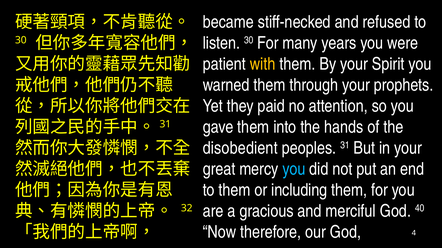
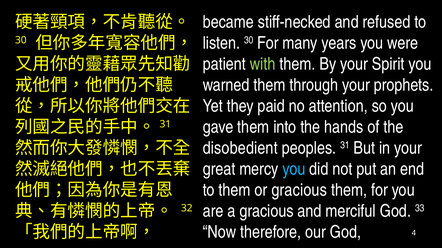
with colour: yellow -> light green (263, 64)
or including: including -> gracious (299, 190)
40: 40 -> 33 (420, 209)
